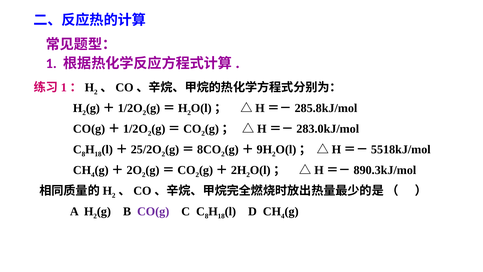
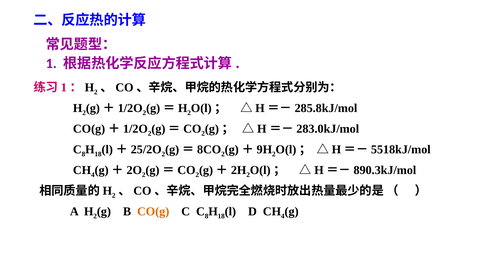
CO(g colour: purple -> orange (153, 211)
